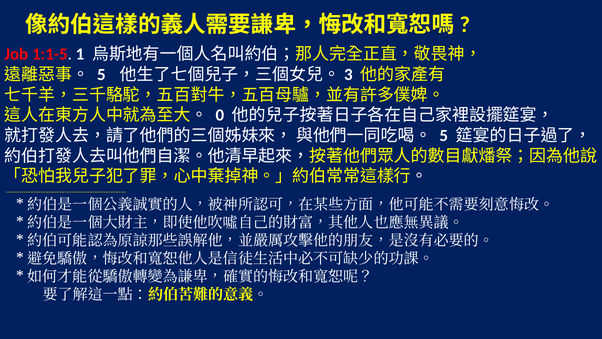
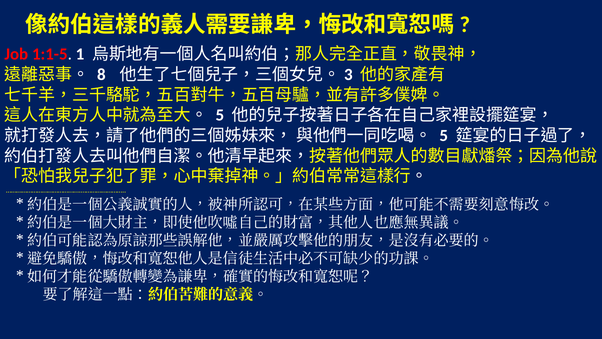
5: 5 -> 8 (101, 75)
0: 0 -> 5 (220, 115)
